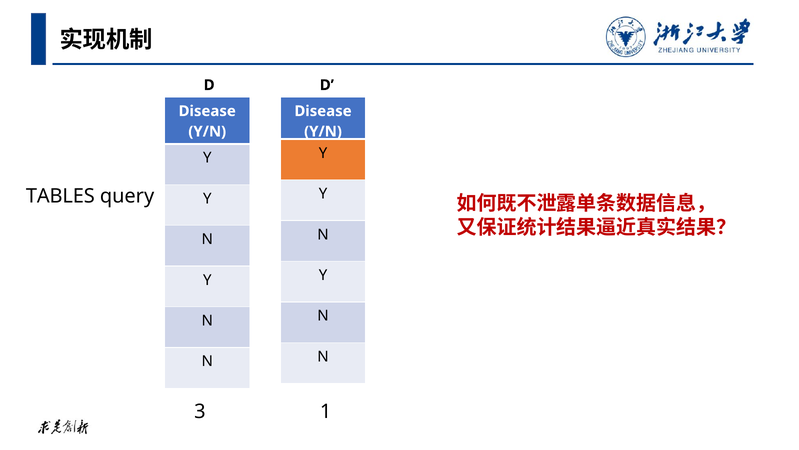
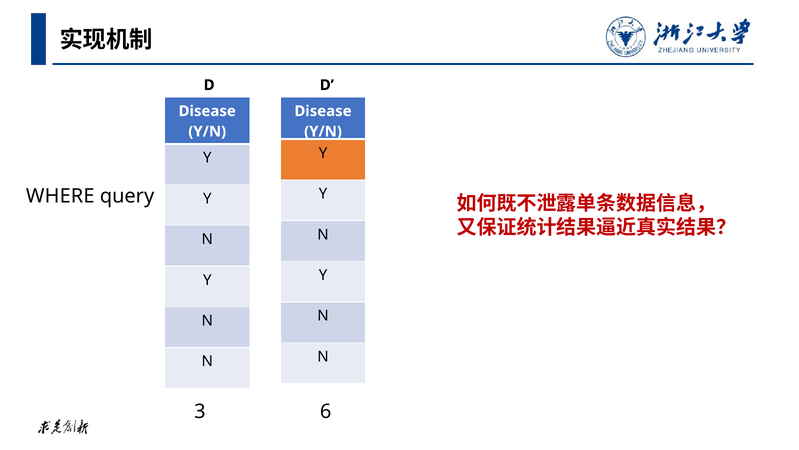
TABLES: TABLES -> WHERE (60, 196)
1: 1 -> 6 (326, 411)
